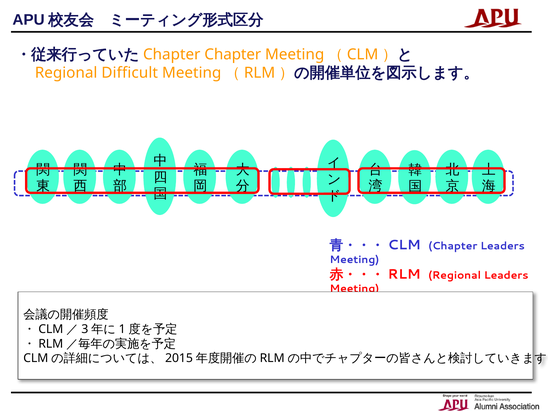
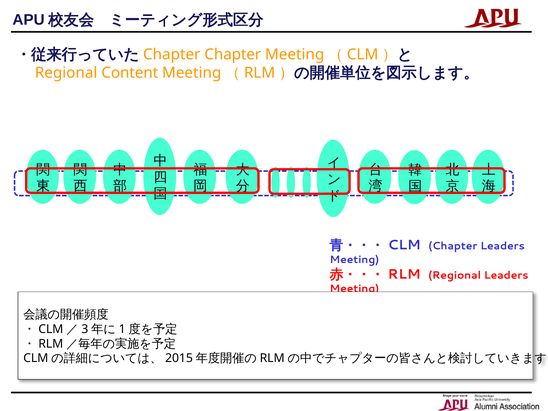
Difficult: Difficult -> Content (130, 73)
